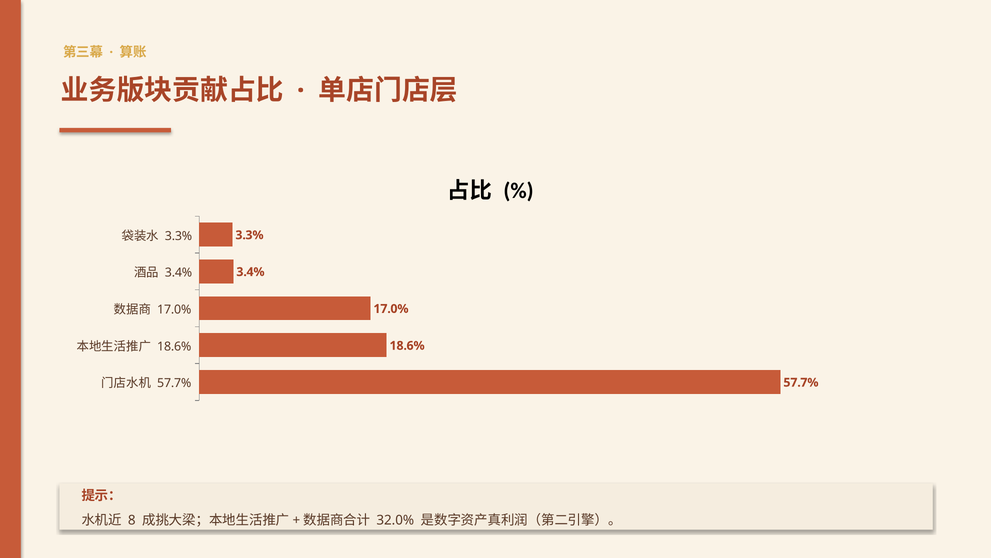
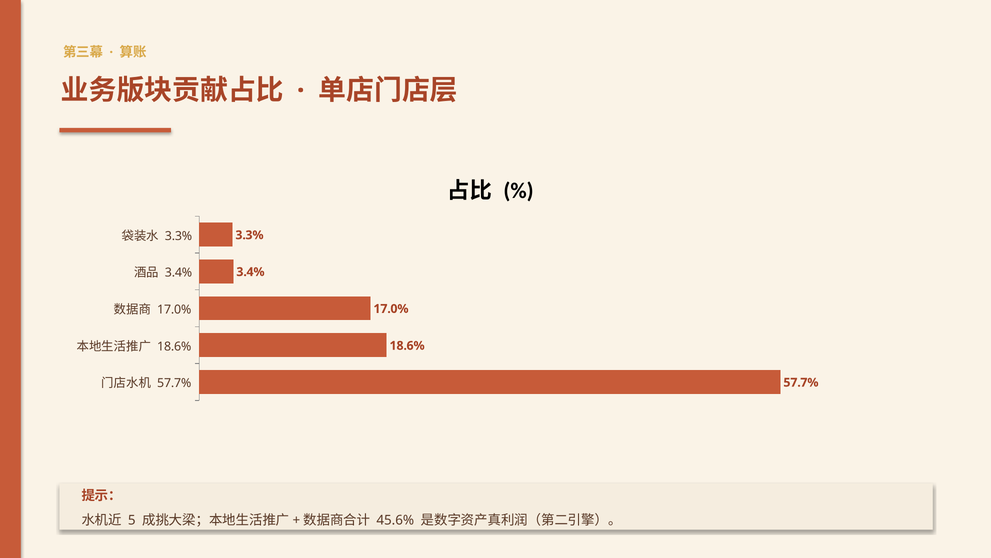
8: 8 -> 5 (132, 520)
32.0%: 32.0% -> 45.6% (395, 520)
